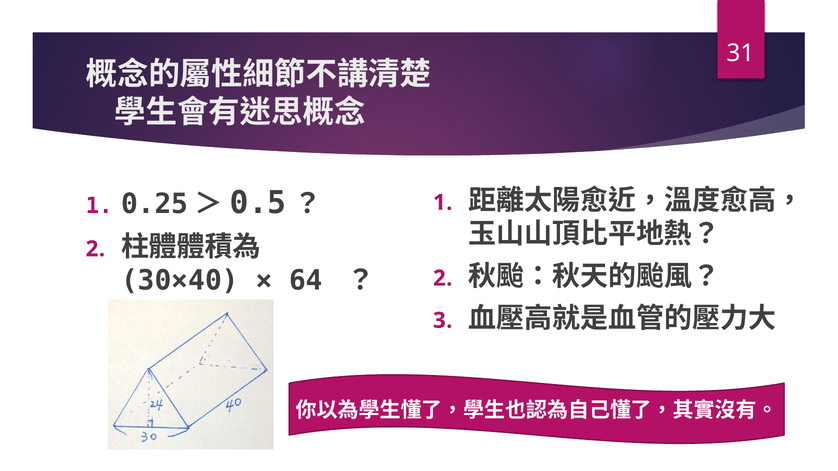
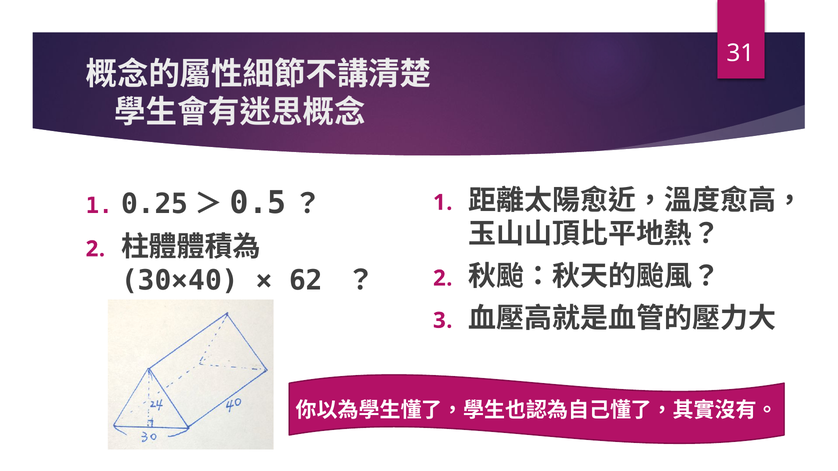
64: 64 -> 62 (306, 281)
